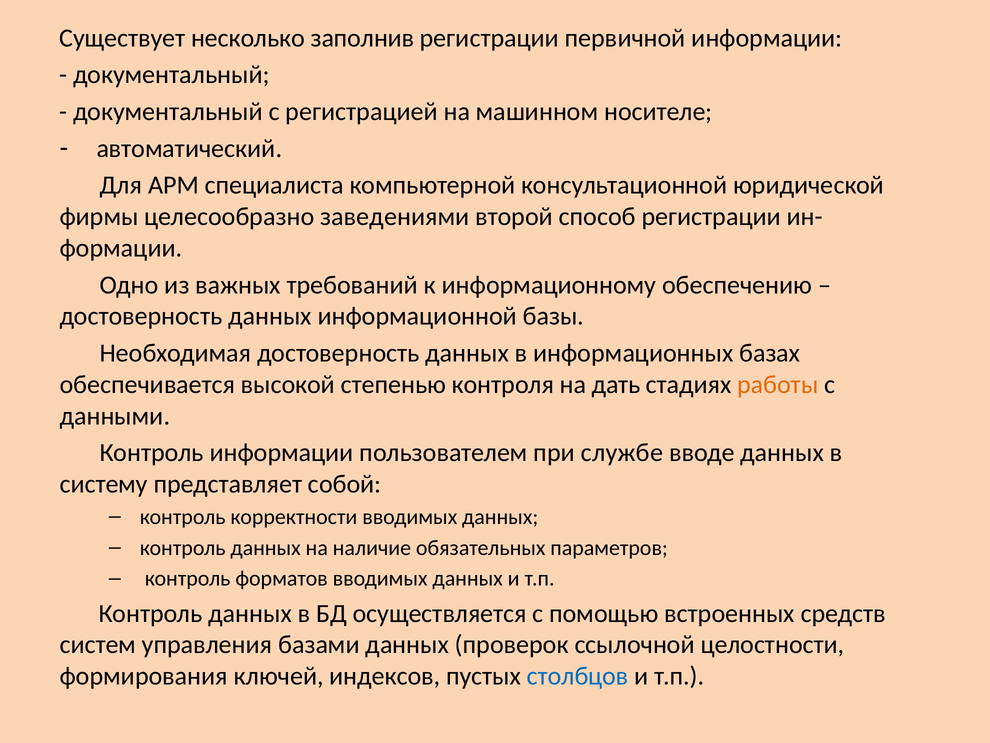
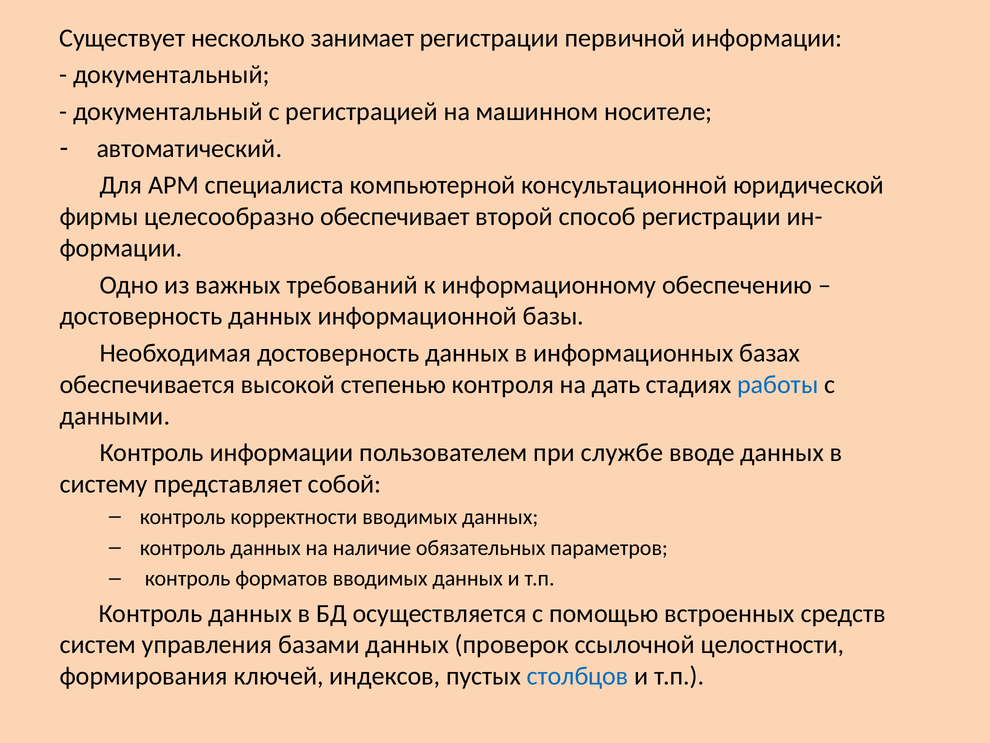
заполнив: заполнив -> занимает (362, 38)
заведениями: заведениями -> обеспечивает (395, 217)
работы colour: orange -> blue (778, 384)
